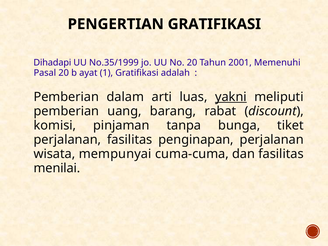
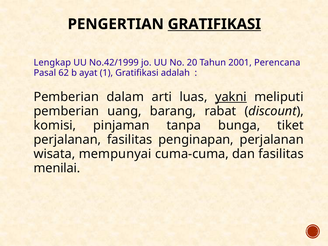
GRATIFIKASI underline: none -> present (214, 24)
Dihadapi: Dihadapi -> Lengkap (52, 63)
No.35/1999: No.35/1999 -> No.42/1999 (114, 63)
Memenuhi: Memenuhi -> Perencana (277, 63)
Pasal 20: 20 -> 62 (64, 73)
